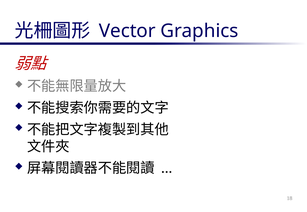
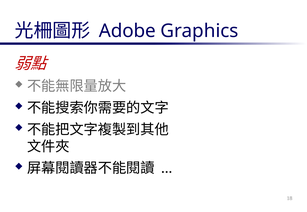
Vector: Vector -> Adobe (127, 31)
